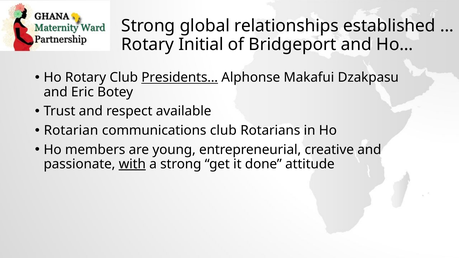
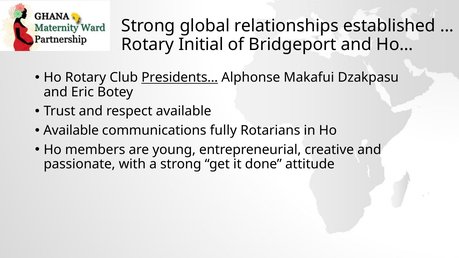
Rotarian: Rotarian -> Available (71, 131)
communications club: club -> fully (223, 131)
with underline: present -> none (132, 164)
